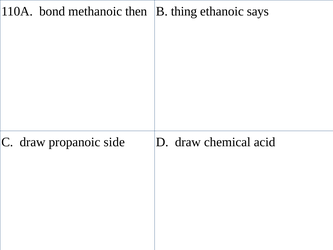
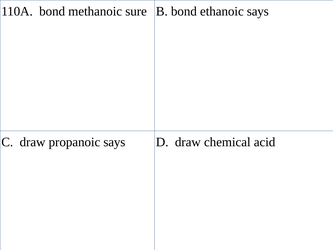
then: then -> sure (136, 11)
B thing: thing -> bond (184, 11)
propanoic side: side -> says (114, 142)
